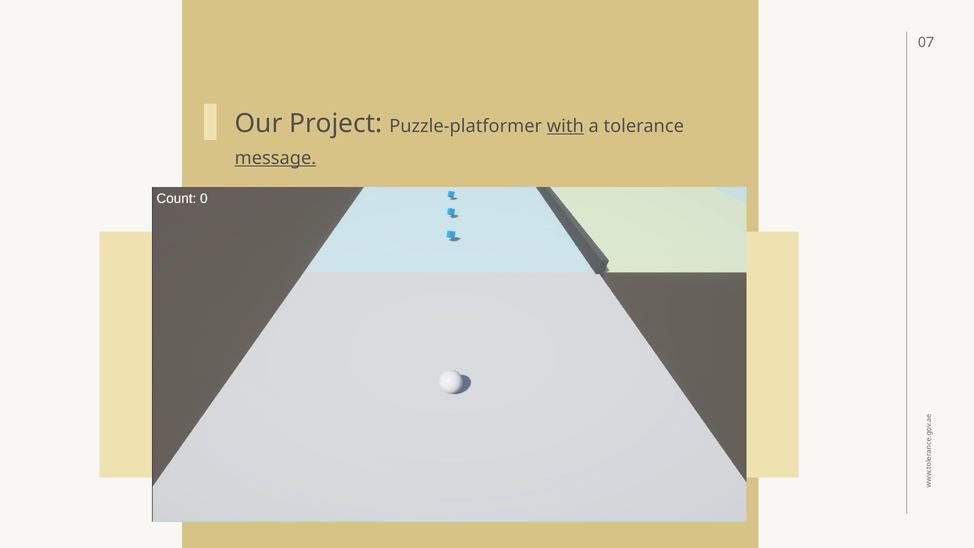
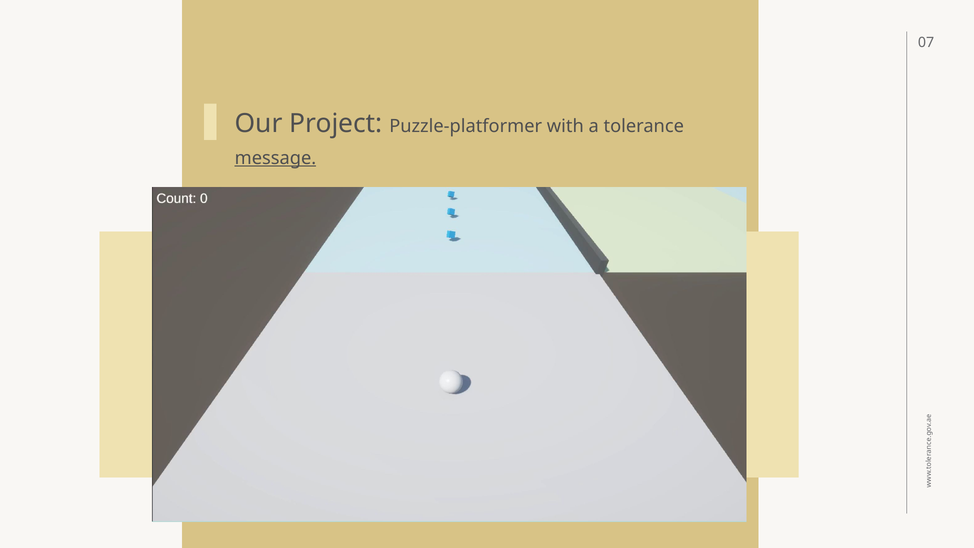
with underline: present -> none (565, 126)
